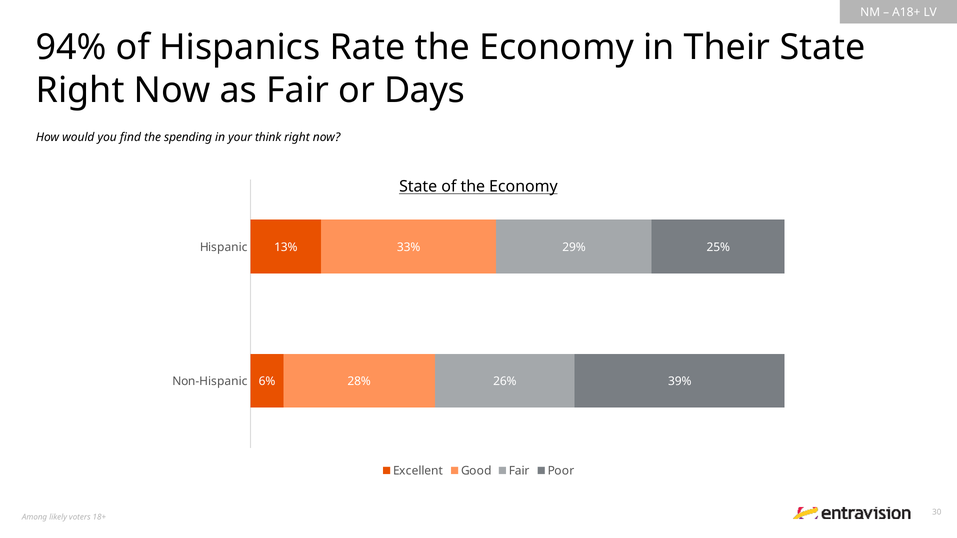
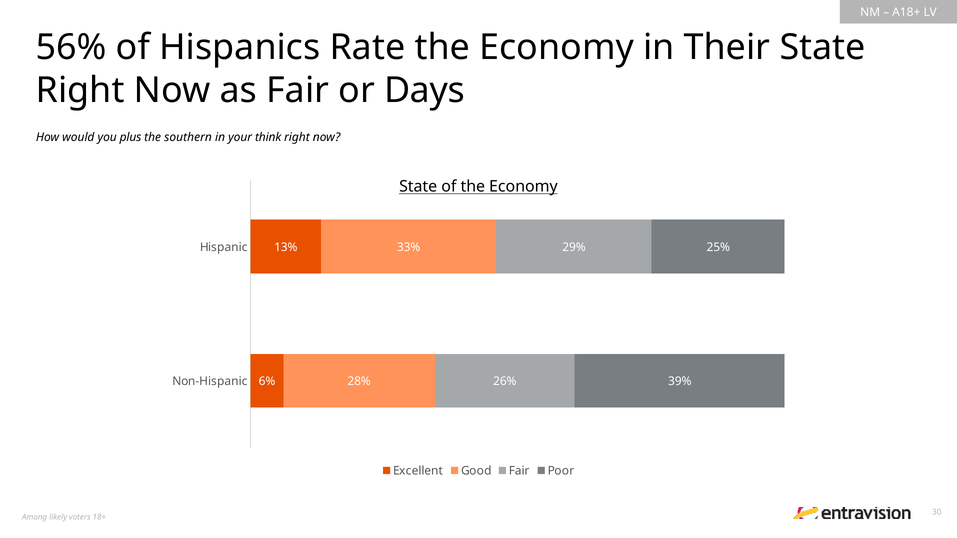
94%: 94% -> 56% (71, 47)
find: find -> plus (131, 137)
spending: spending -> southern (188, 137)
